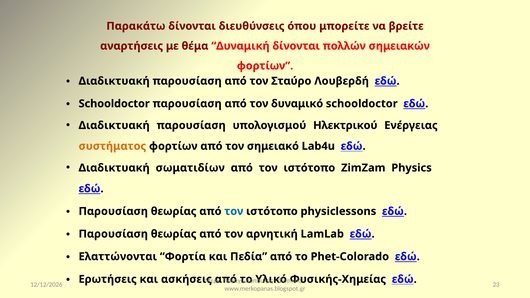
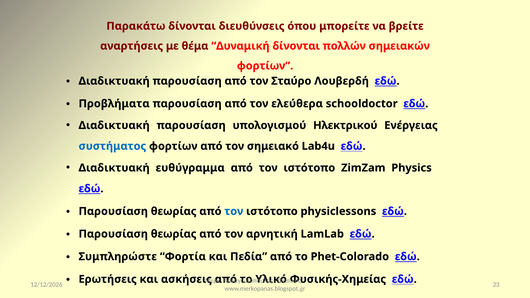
Schooldoctor: Schooldoctor -> Προβλήματα (114, 104)
δυναμικό: δυναμικό -> ελεύθερα (297, 104)
συστήματος colour: orange -> blue (112, 146)
σωματιδίων: σωματιδίων -> ευθύγραμμα (190, 168)
Ελαττώνονται: Ελαττώνονται -> Συμπληρώστε (118, 257)
